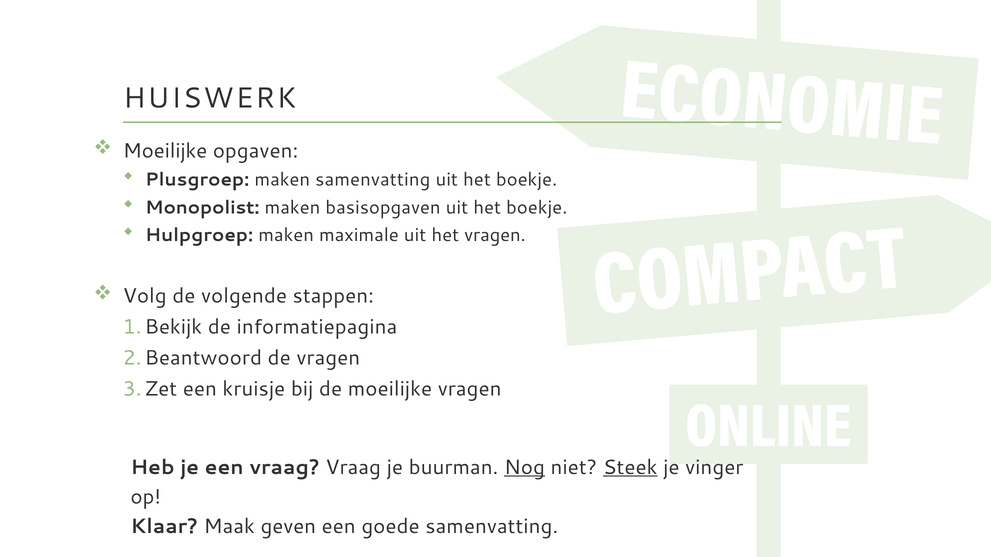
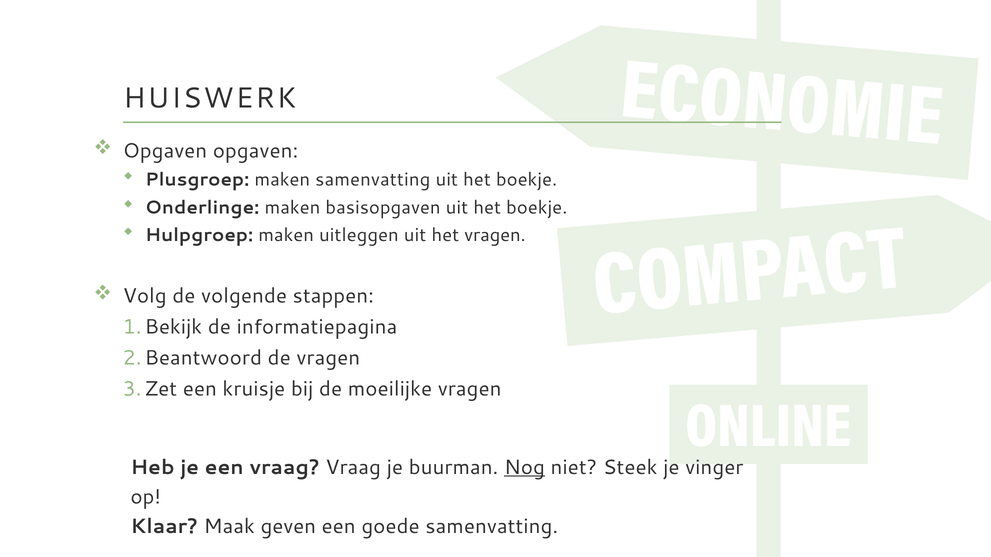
Moeilijke: Moeilijke -> Opgaven (165, 151)
Monopolist: Monopolist -> Onderlinge (202, 208)
maximale: maximale -> uitleggen (359, 236)
Steek underline: present -> none (630, 468)
